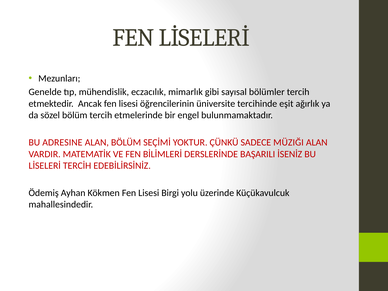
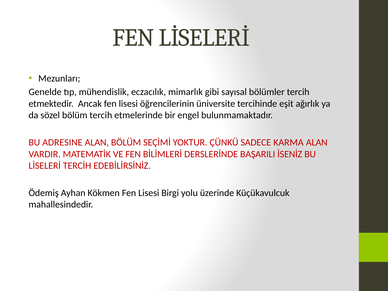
MÜZIĞI: MÜZIĞI -> KARMA (288, 142)
